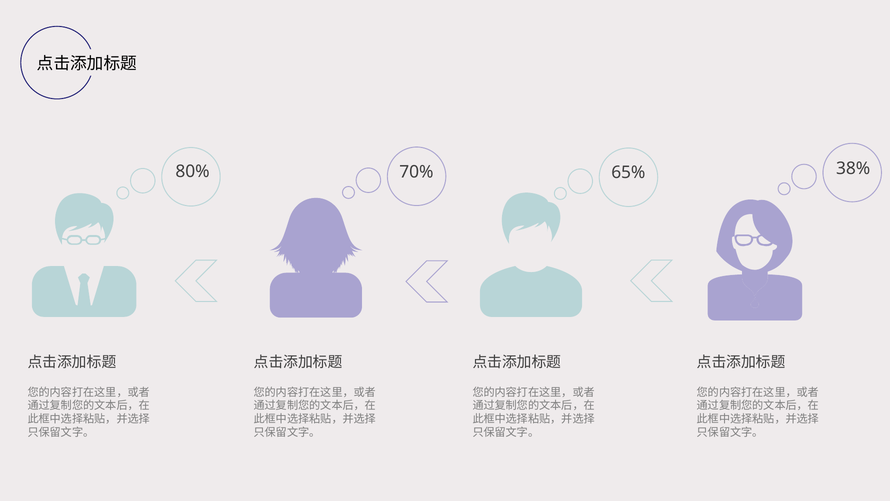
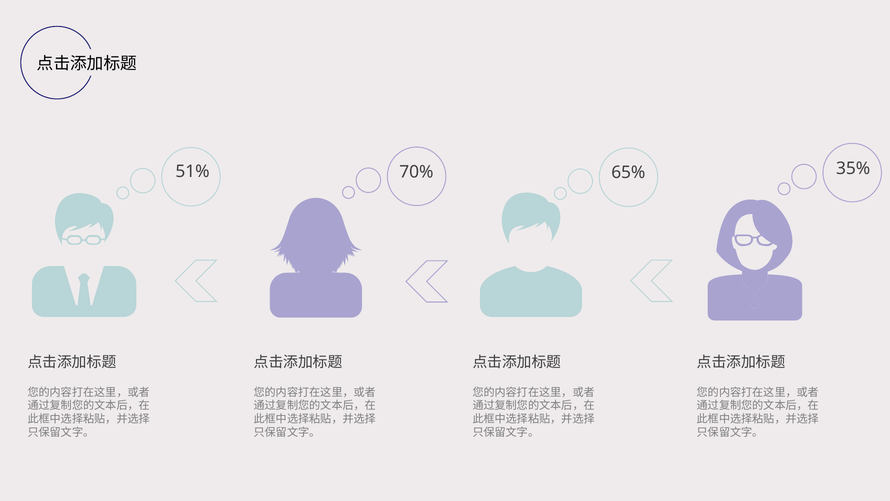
80%: 80% -> 51% (192, 171)
38%: 38% -> 35% (853, 169)
